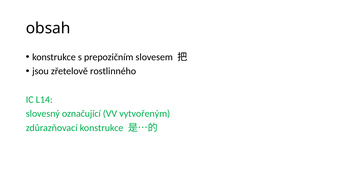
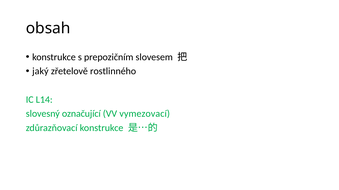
jsou: jsou -> jaký (40, 71)
vytvořeným: vytvořeným -> vymezovací (145, 114)
